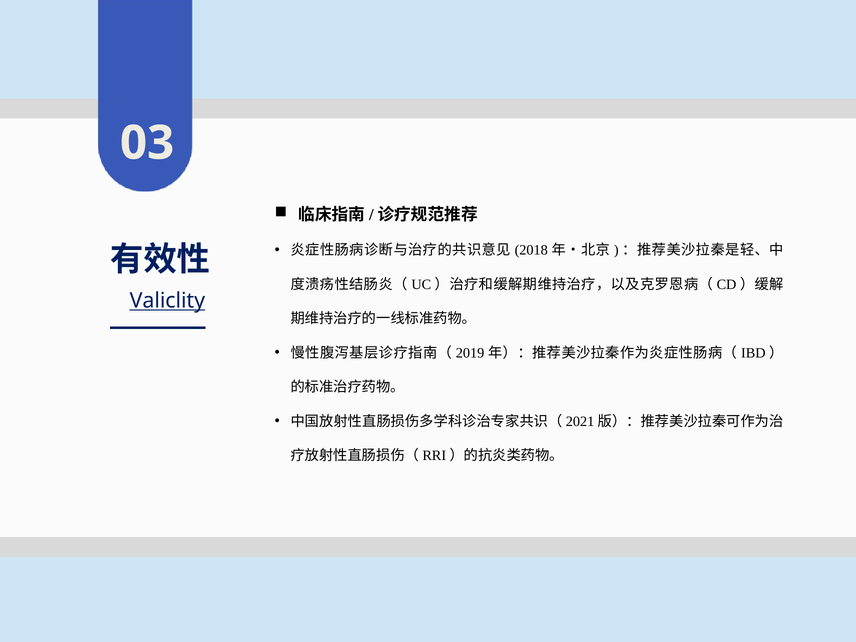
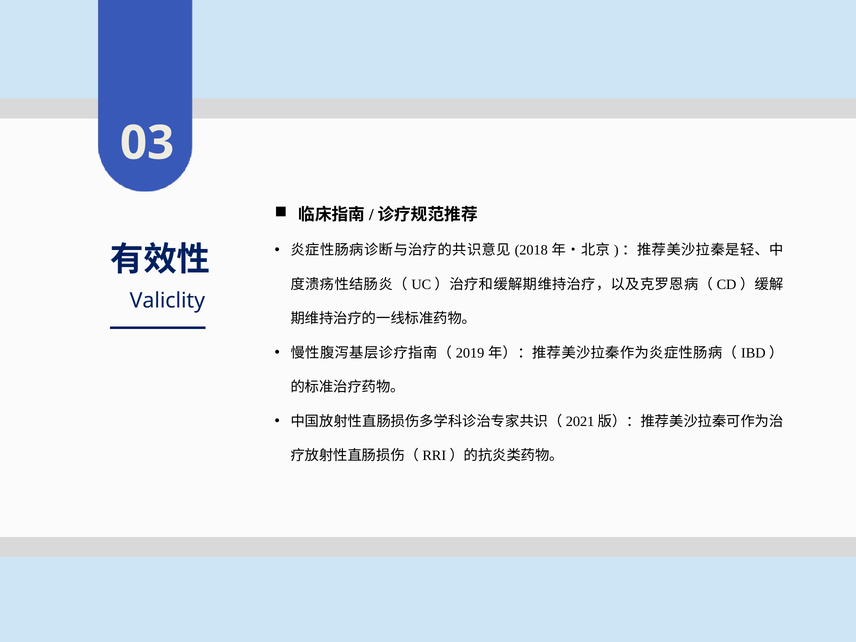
Valiclity underline: present -> none (167, 301)
